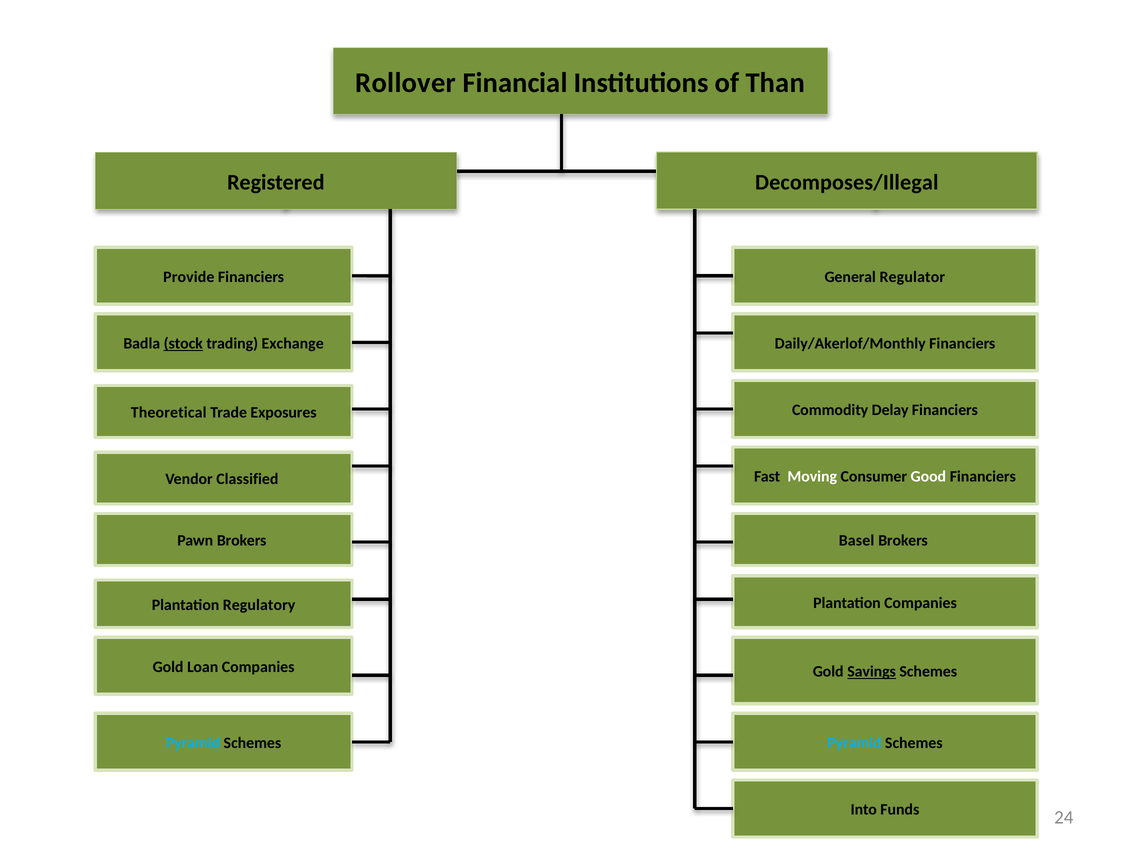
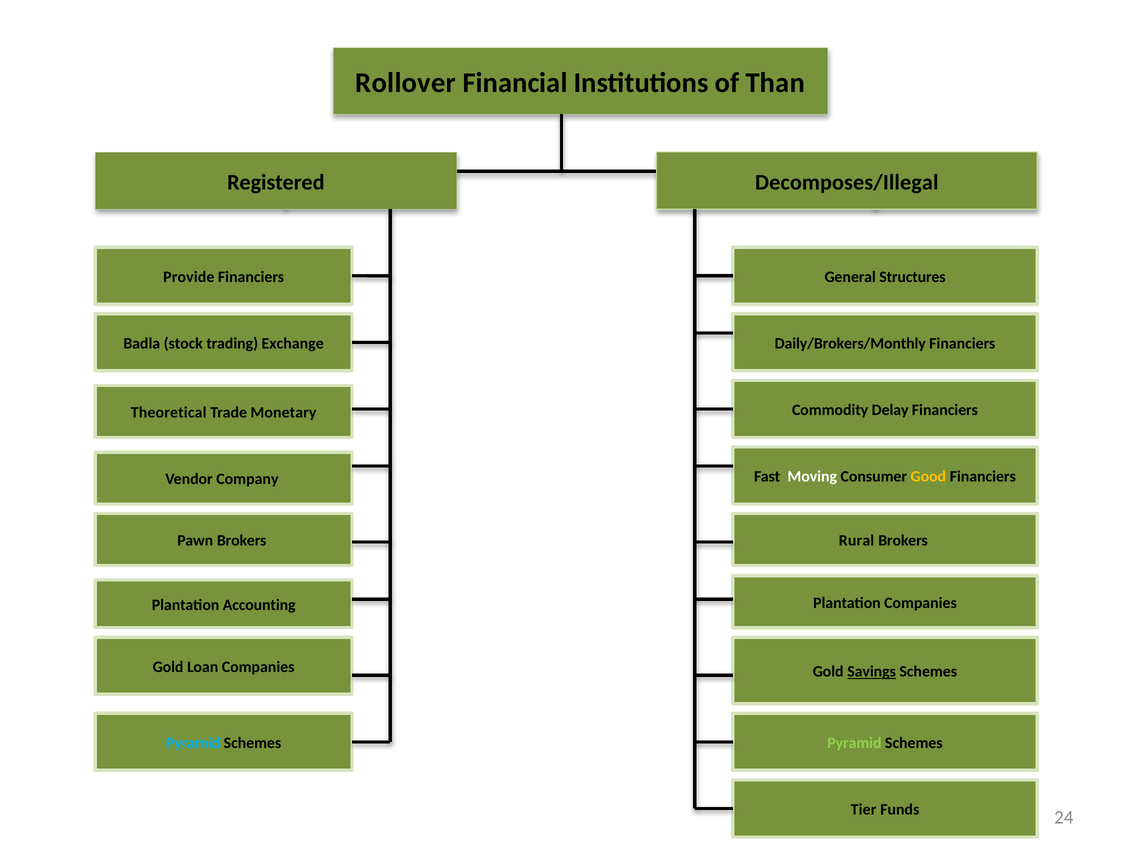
Regulator: Regulator -> Structures (912, 277)
stock underline: present -> none (183, 344)
Daily/Akerlof/Monthly: Daily/Akerlof/Monthly -> Daily/Brokers/Monthly (850, 344)
Exposures: Exposures -> Monetary (283, 413)
Good colour: white -> yellow (928, 477)
Classified: Classified -> Company (247, 480)
Basel: Basel -> Rural (857, 541)
Regulatory: Regulatory -> Accounting (259, 605)
Pyramid colour: light blue -> light green (854, 743)
Into: Into -> Tier (864, 810)
